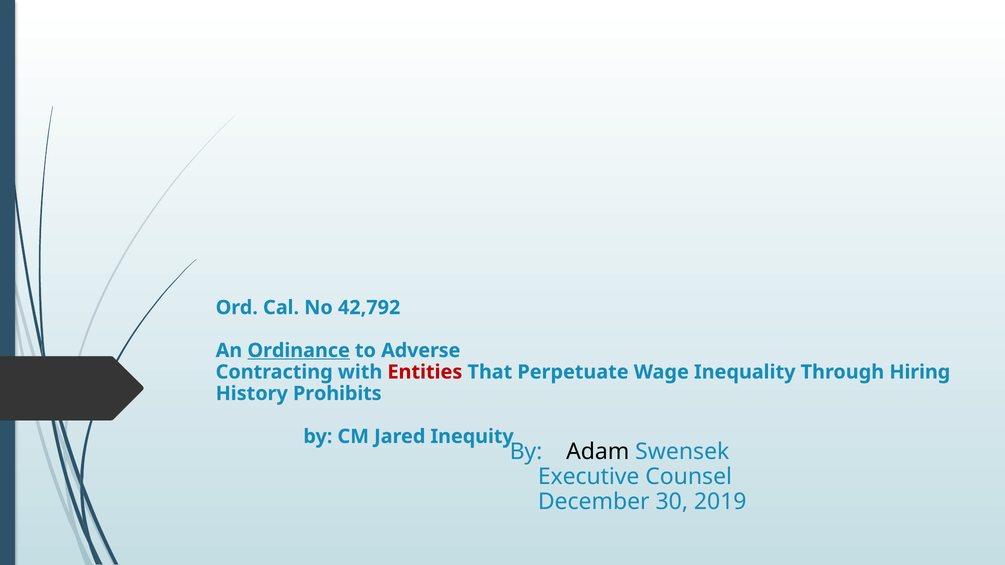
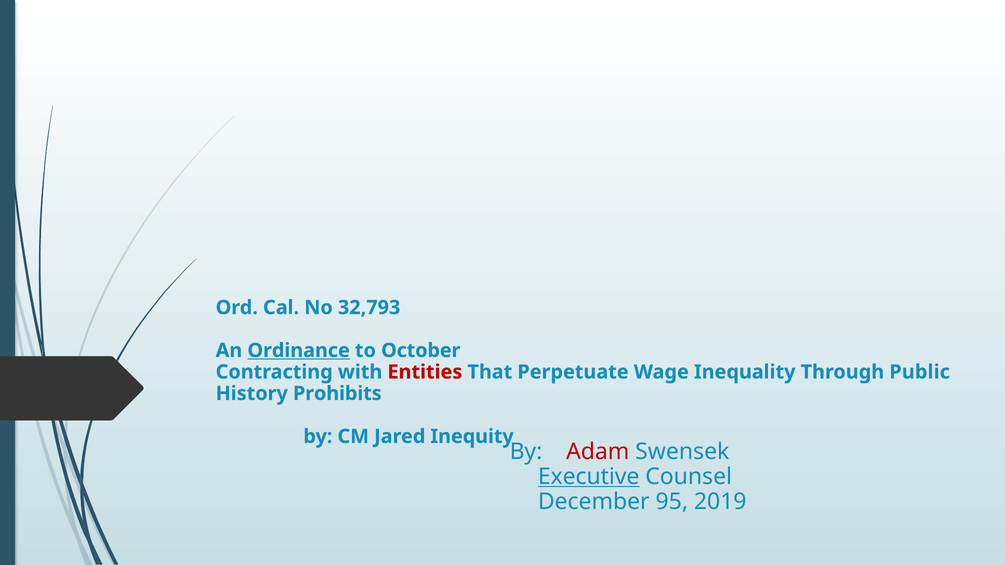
42,792: 42,792 -> 32,793 (369, 308)
Adverse: Adverse -> October (421, 351)
Hiring: Hiring -> Public (920, 372)
Adam colour: black -> red (598, 452)
Executive underline: none -> present (589, 477)
30: 30 -> 95 (672, 502)
